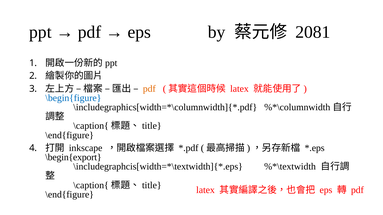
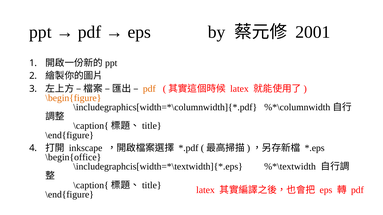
2081: 2081 -> 2001 (313, 32)
\begin{figure colour: blue -> orange (73, 98)
\begin{export: \begin{export -> \begin{office (73, 158)
